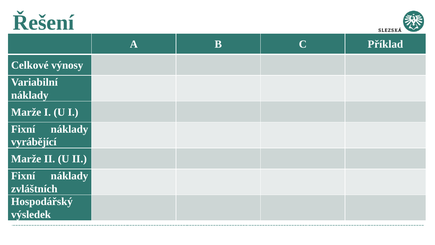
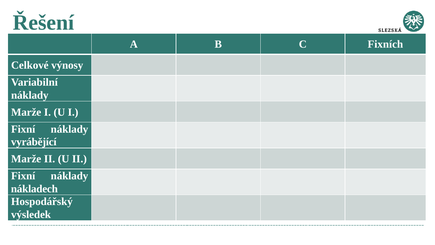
Příklad: Příklad -> Fixních (385, 44)
zvláštních: zvláštních -> nákladech (34, 189)
